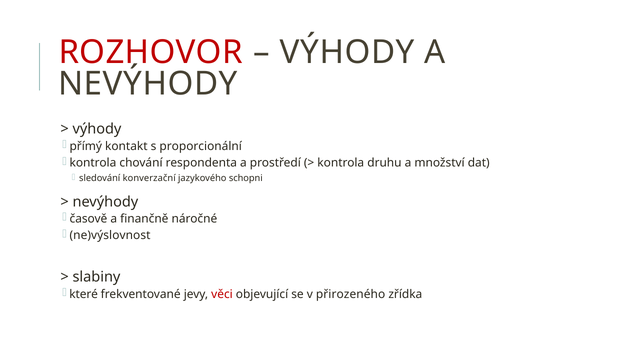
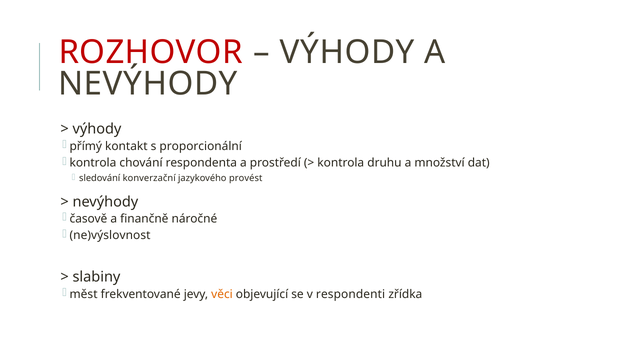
schopni: schopni -> provést (246, 178)
které: které -> měst (84, 294)
věci colour: red -> orange (222, 294)
přirozeného: přirozeného -> respondenti (351, 294)
